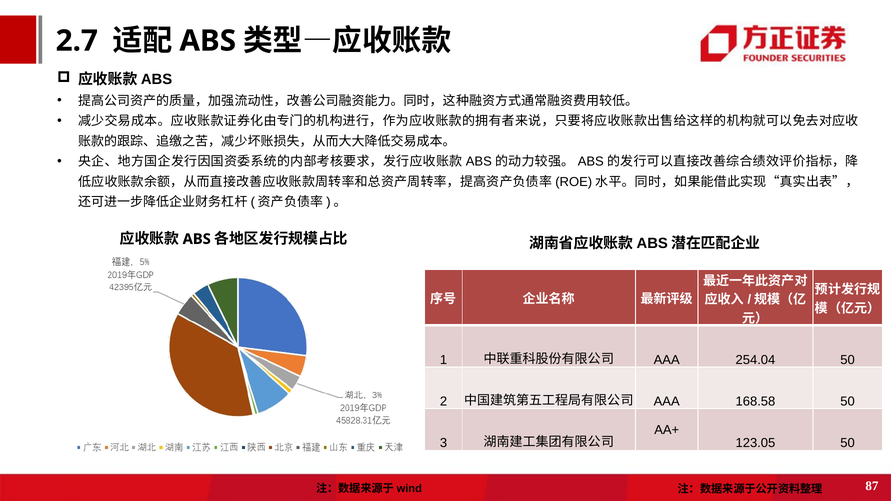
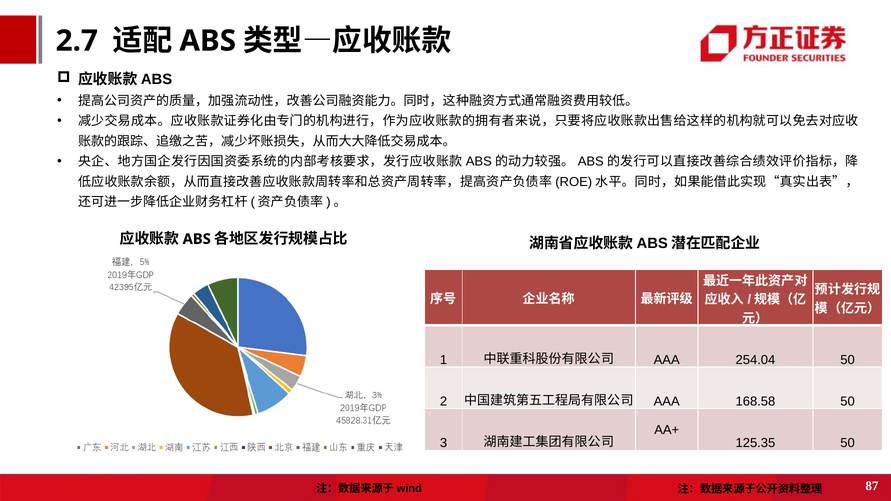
123.05: 123.05 -> 125.35 (755, 443)
